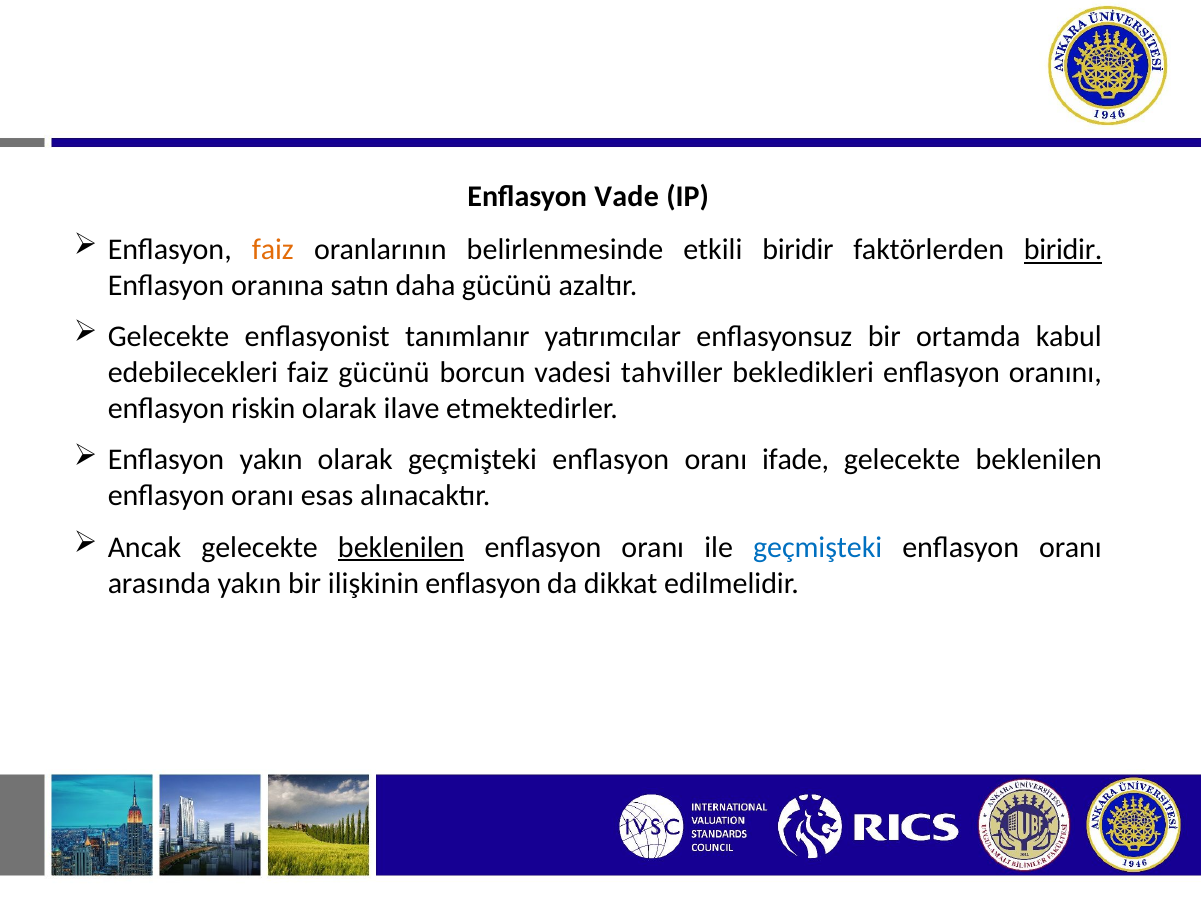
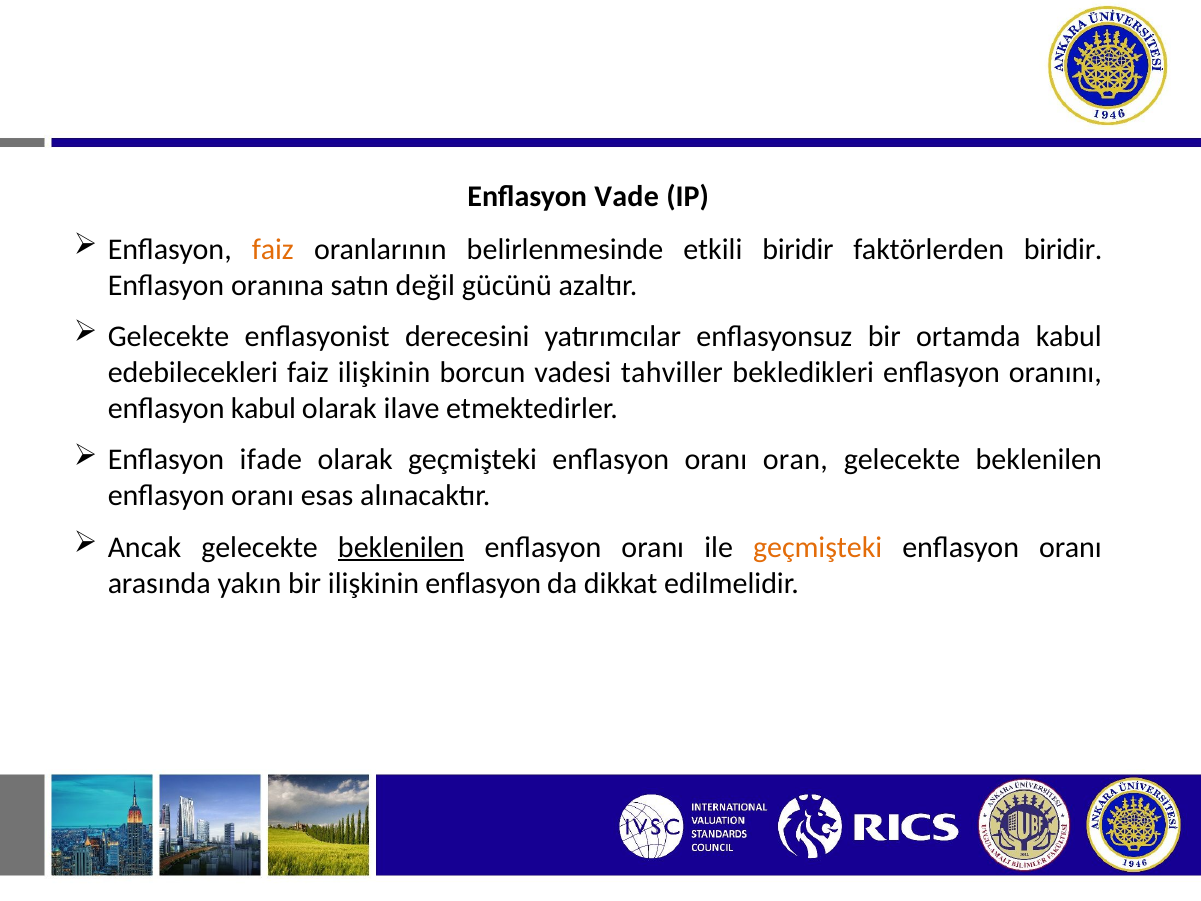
biridir underline: present -> none (1063, 250)
daha: daha -> değil (425, 286)
tanımlanır: tanımlanır -> derecesini (467, 337)
faiz gücünü: gücünü -> ilişkinin (384, 373)
enflasyon riskin: riskin -> kabul (263, 409)
Enflasyon yakın: yakın -> ifade (271, 460)
ifade: ifade -> oran (795, 460)
geçmişteki colour: blue -> orange (818, 547)
